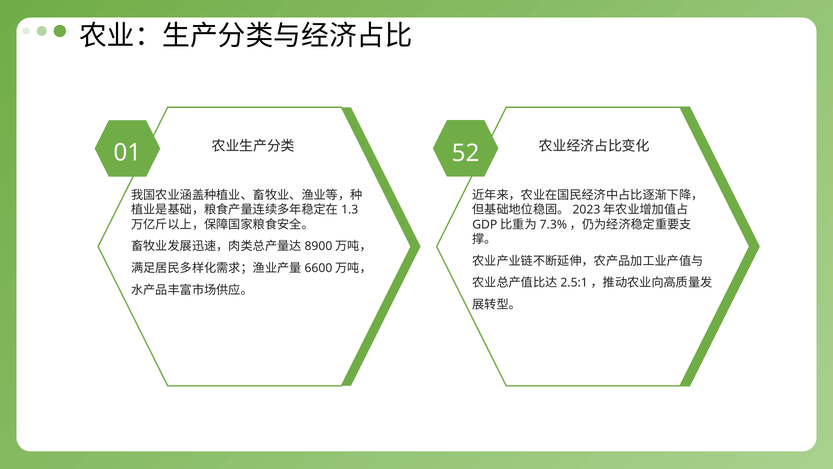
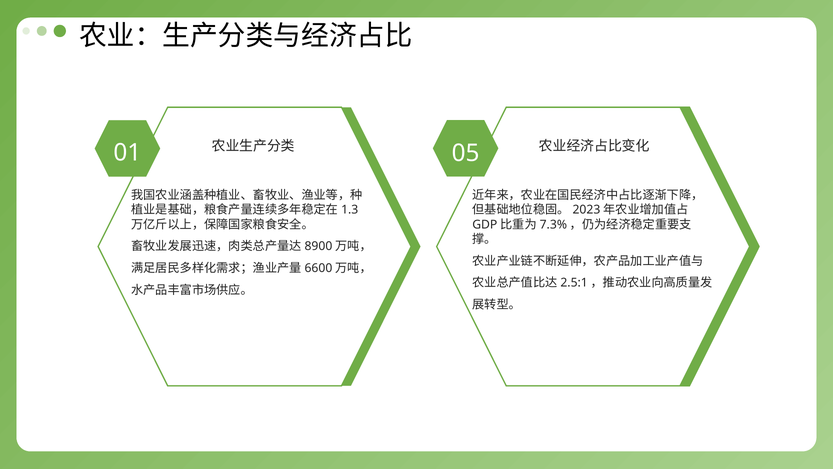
52: 52 -> 05 (466, 153)
